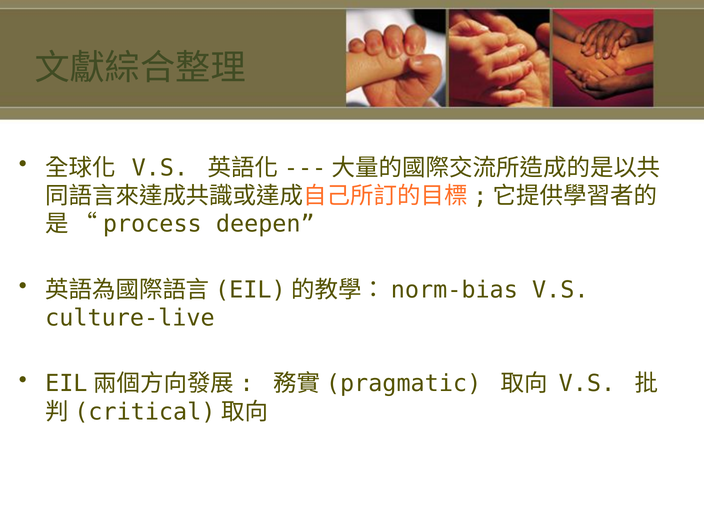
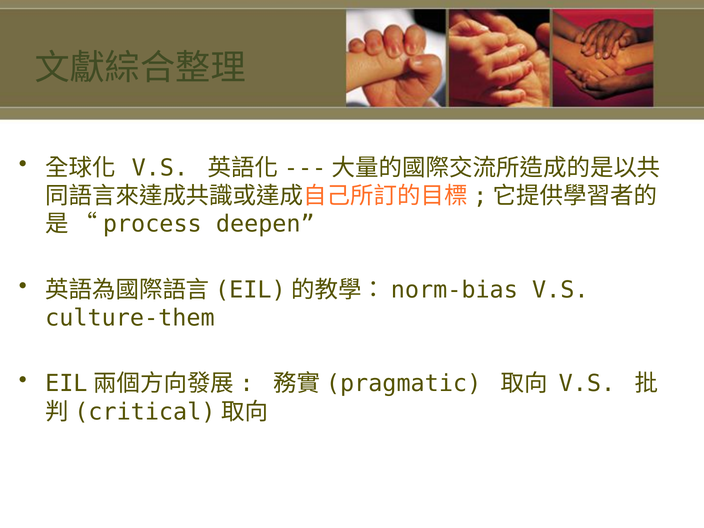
culture-live: culture-live -> culture-them (130, 318)
